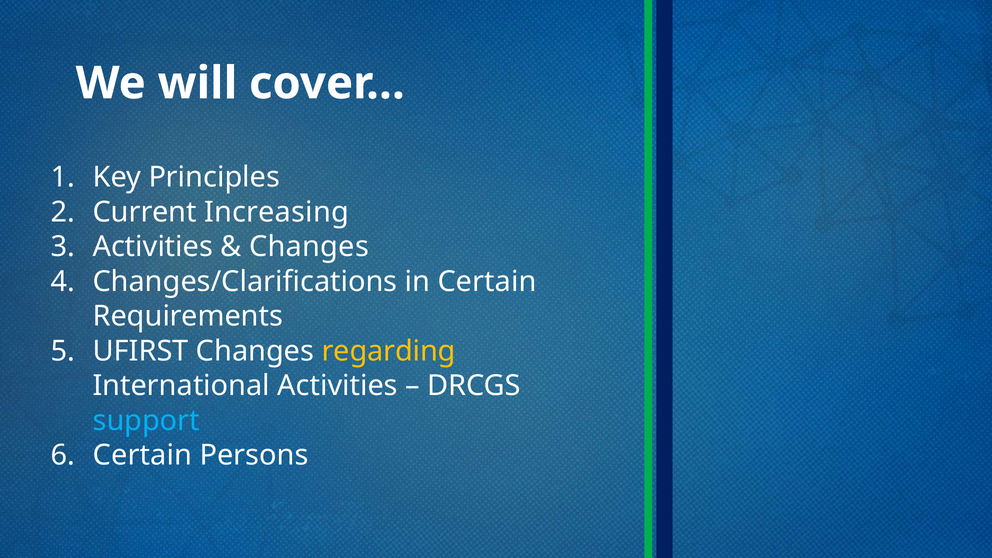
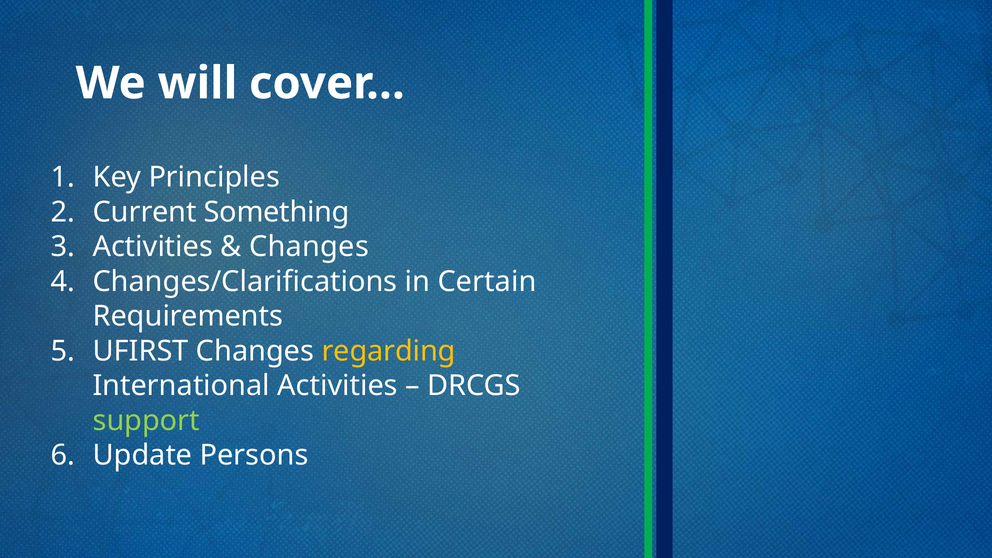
Increasing: Increasing -> Something (277, 212)
support colour: light blue -> light green (146, 421)
Certain: Certain -> Update (142, 455)
